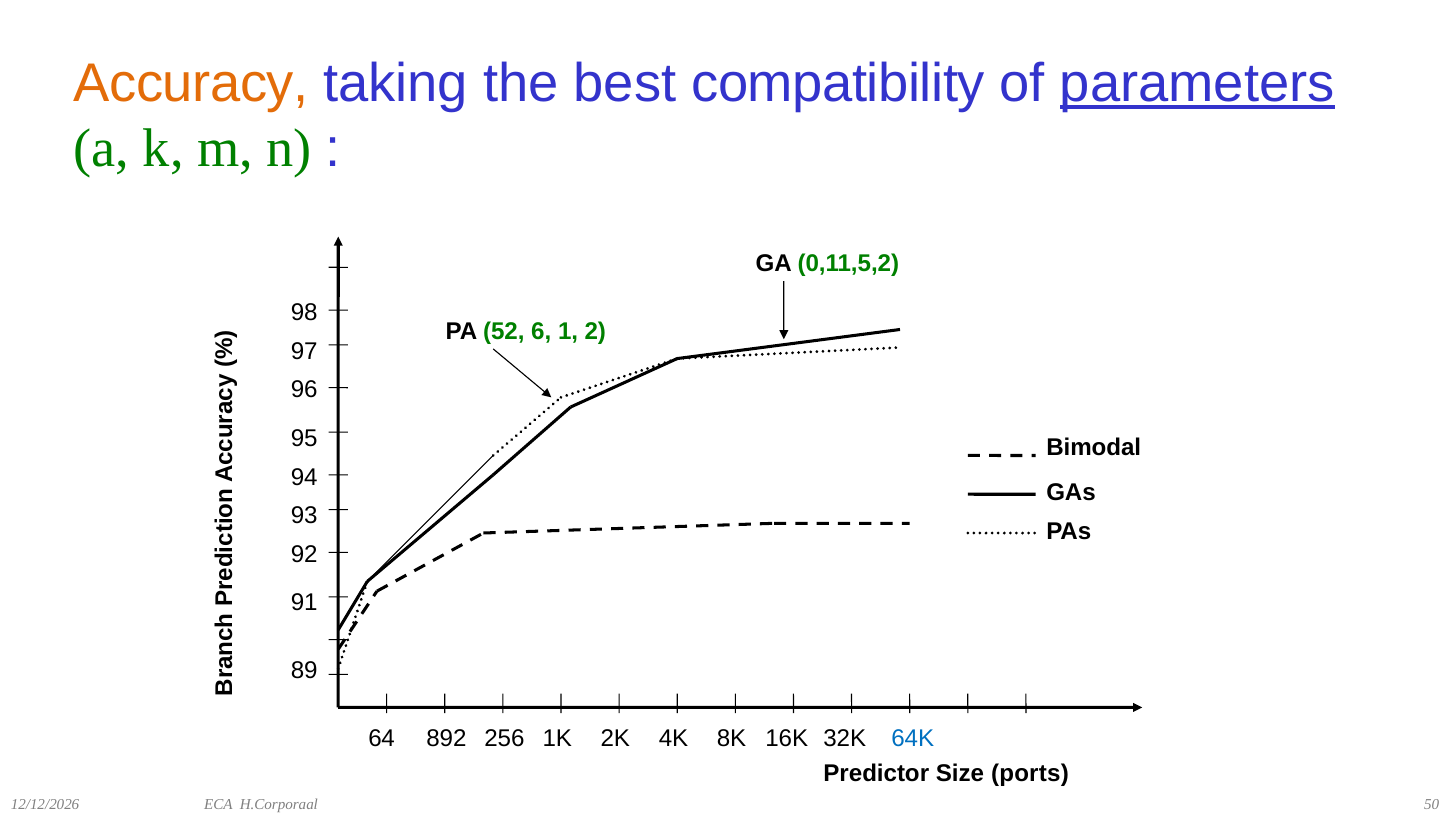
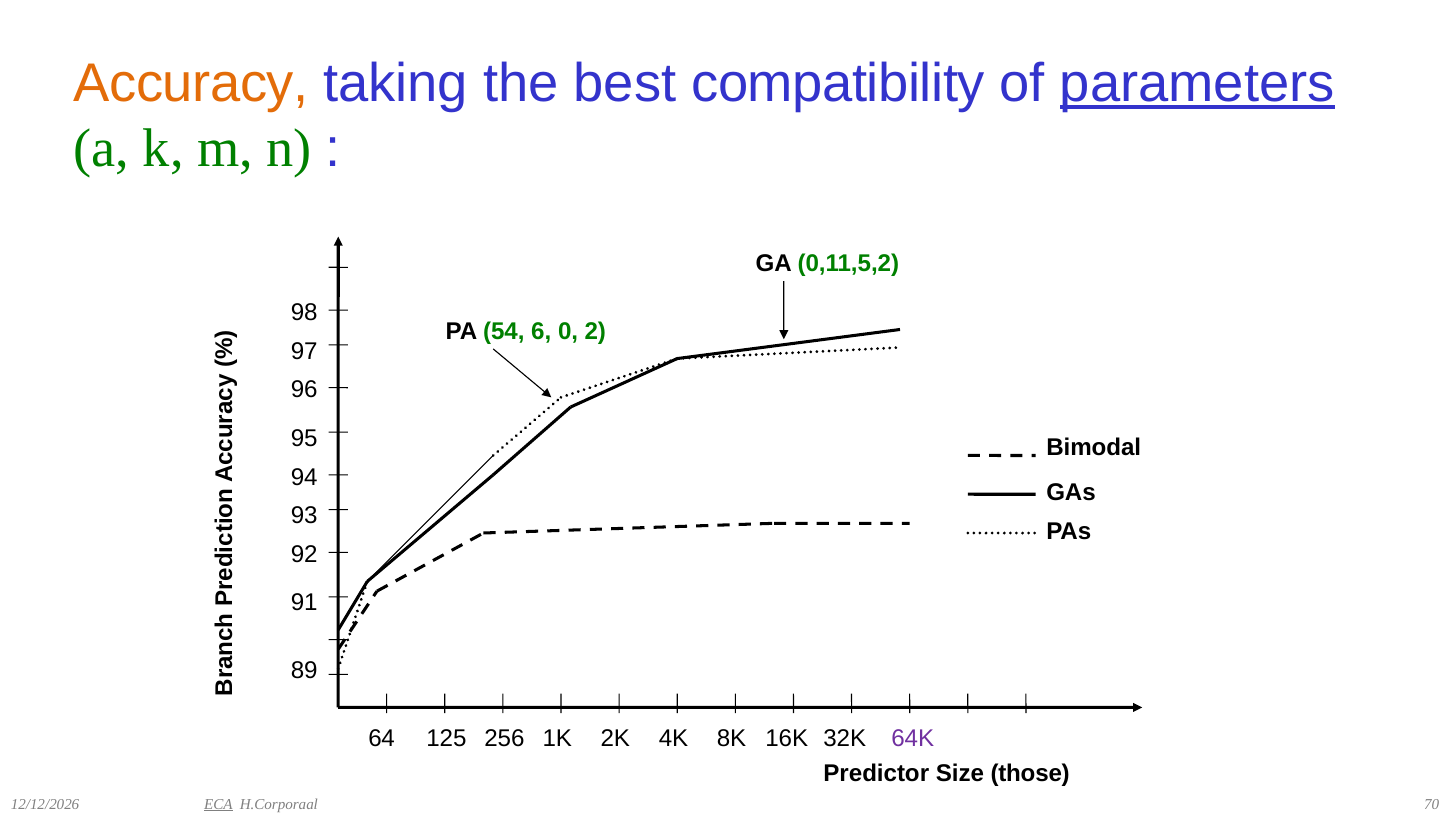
52: 52 -> 54 (504, 332)
1: 1 -> 0 (568, 332)
892: 892 -> 125 (446, 738)
64K colour: blue -> purple (913, 738)
ports: ports -> those (1030, 773)
ECA underline: none -> present (218, 804)
50: 50 -> 70 (1432, 804)
